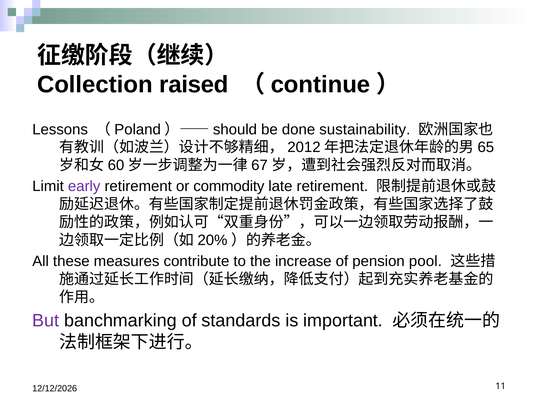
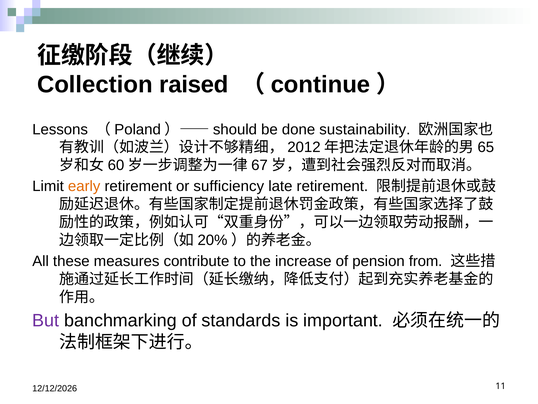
early colour: purple -> orange (84, 186)
commodity: commodity -> sufficiency (229, 186)
pool: pool -> from (426, 261)
